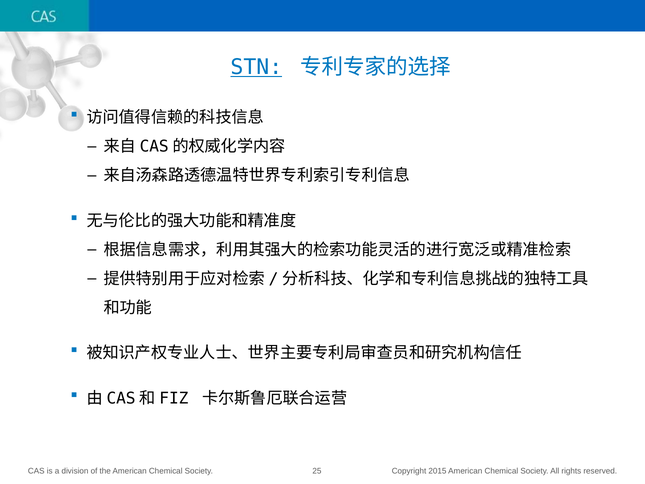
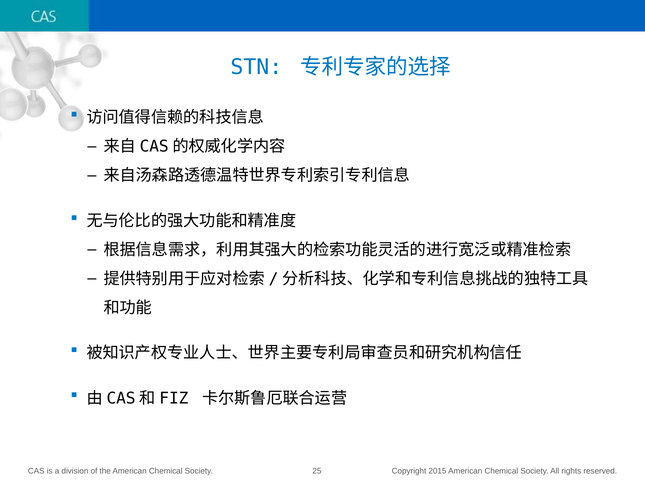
STN underline: present -> none (256, 67)
